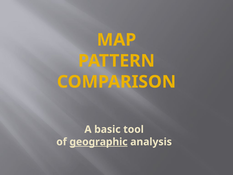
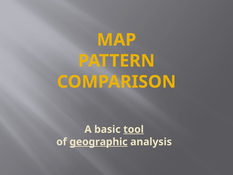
tool underline: none -> present (134, 129)
